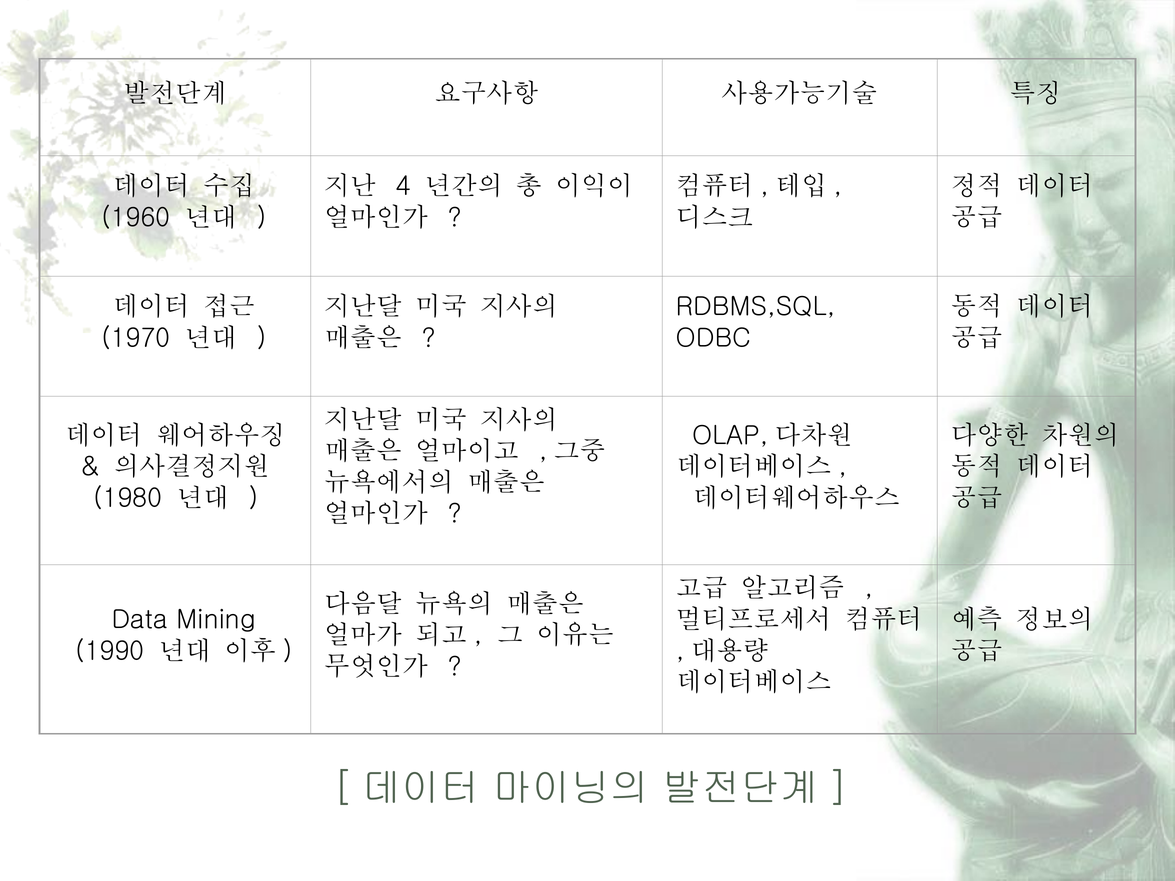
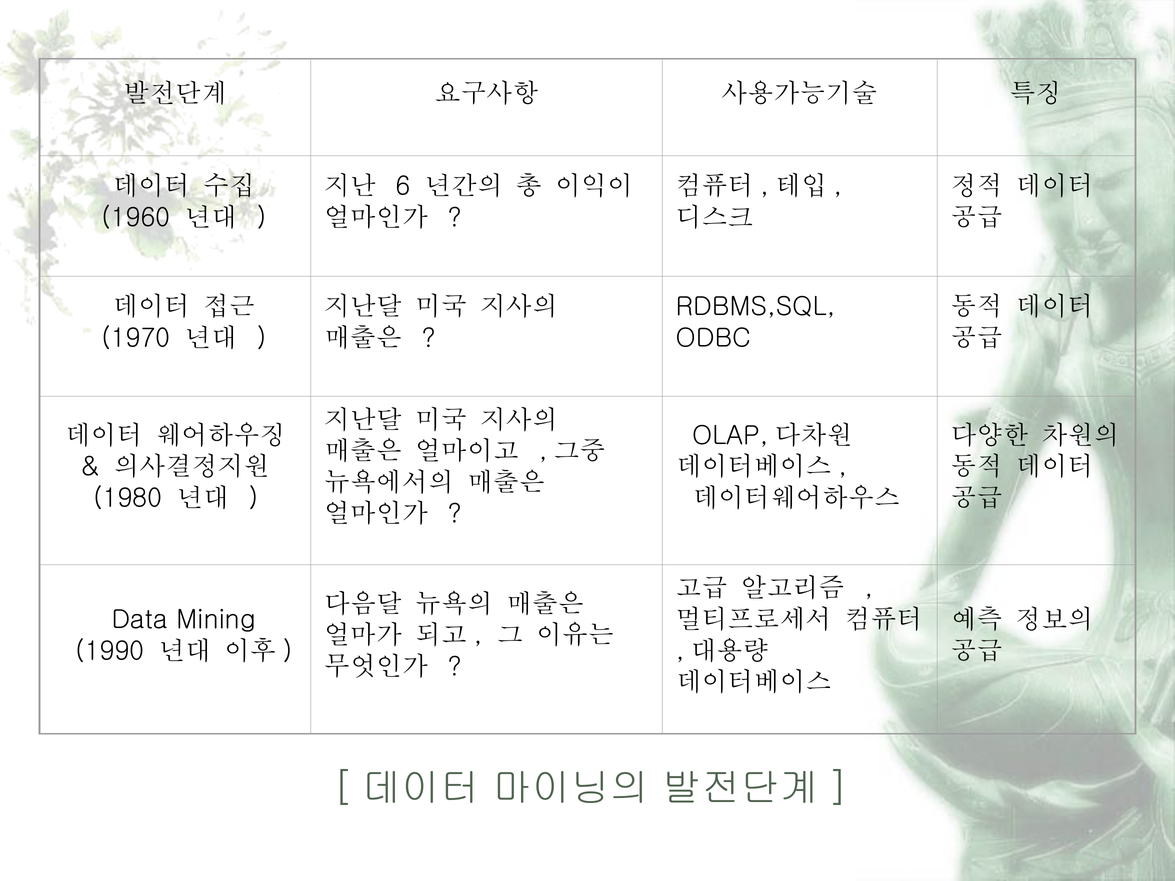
4: 4 -> 6 (403, 186)
